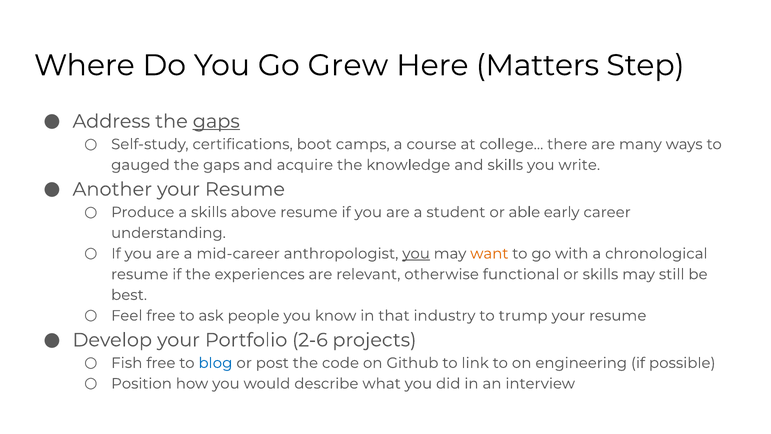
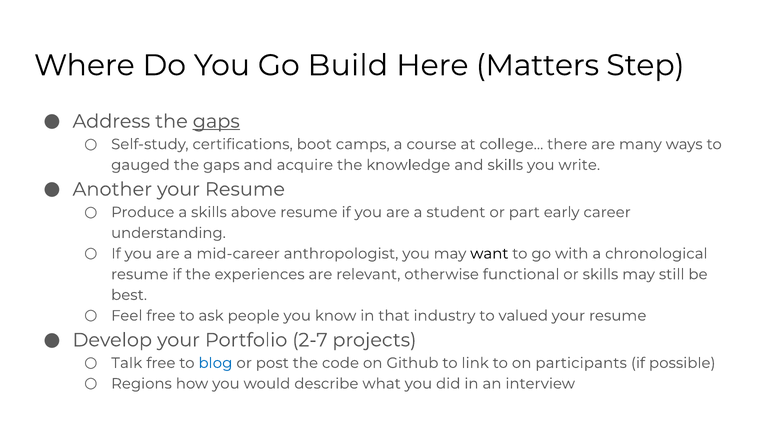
Grew: Grew -> Build (348, 65)
able: able -> part (524, 212)
you underline: present -> none (416, 253)
want colour: orange -> black (489, 253)
trump: trump -> valued (523, 315)
2-6: 2-6 -> 2-7 (310, 340)
Fish: Fish -> Talk (127, 363)
engineering: engineering -> participants (581, 363)
Position: Position -> Regions (141, 383)
